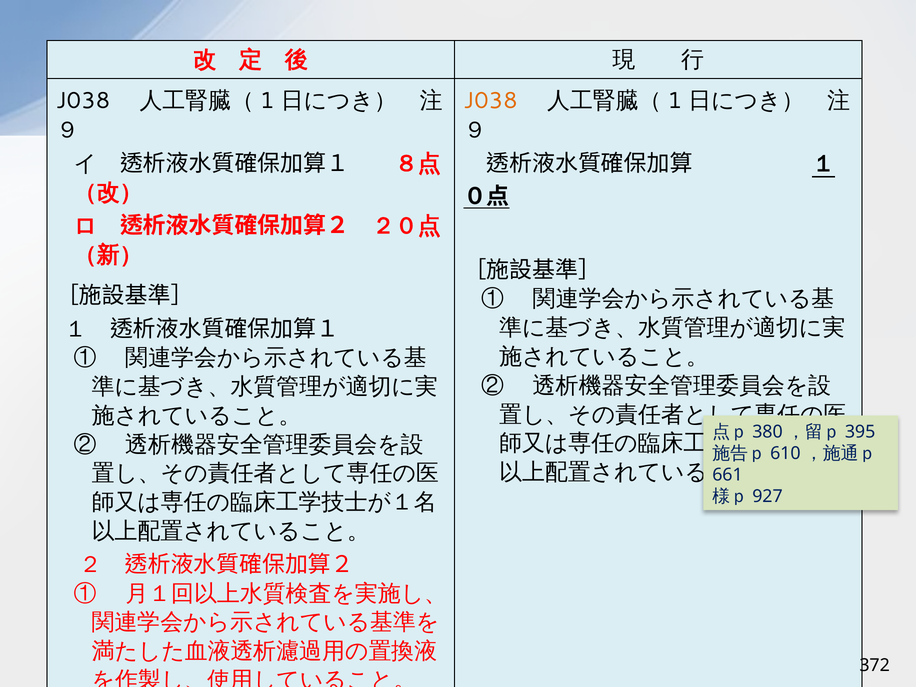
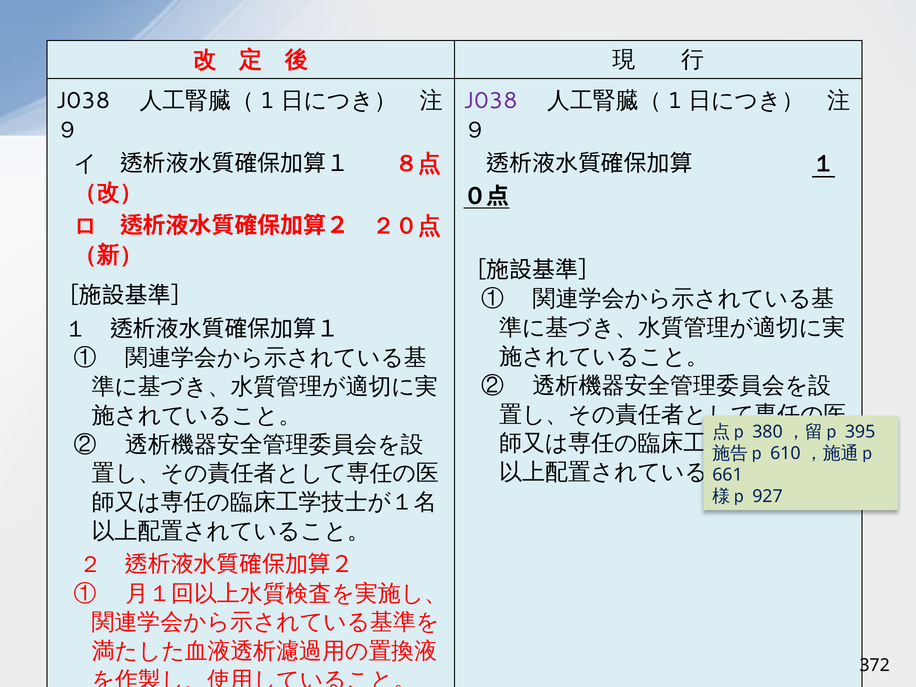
J038 colour: orange -> purple (491, 101)
